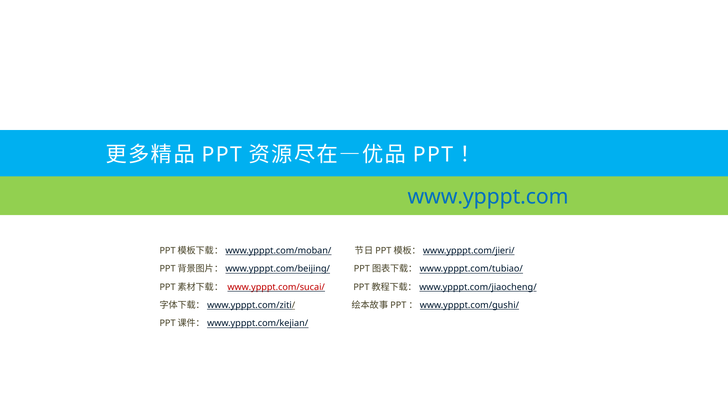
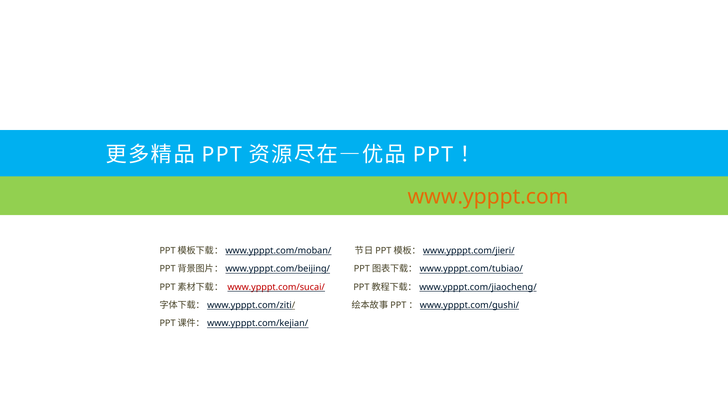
www.ypppt.com colour: blue -> orange (488, 197)
